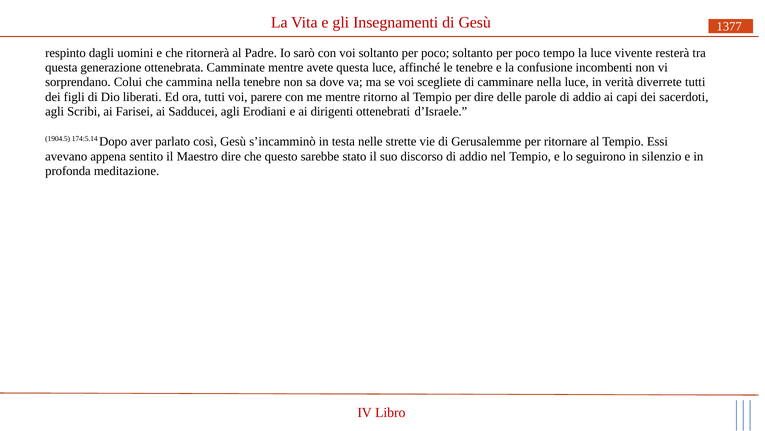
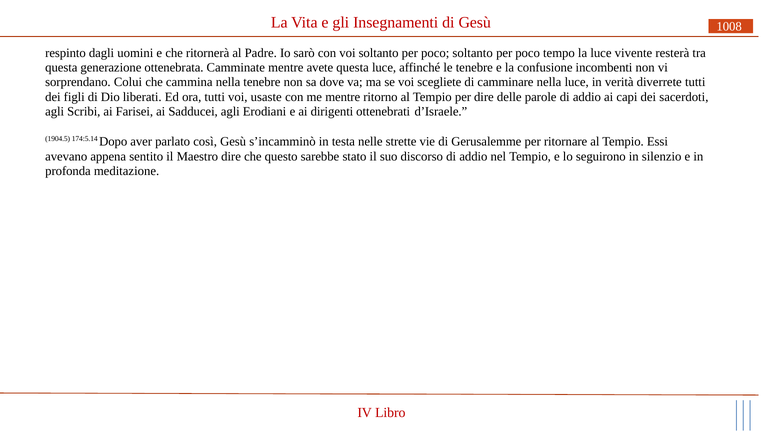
1377: 1377 -> 1008 (729, 26)
parere: parere -> usaste (266, 97)
